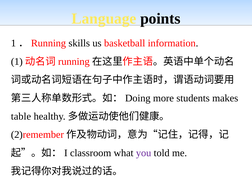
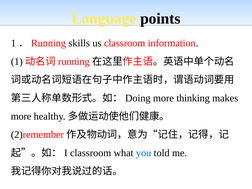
us basketball: basketball -> classroom (125, 43)
students: students -> thinking (193, 98)
table: table -> more (21, 116)
you colour: purple -> blue (144, 153)
